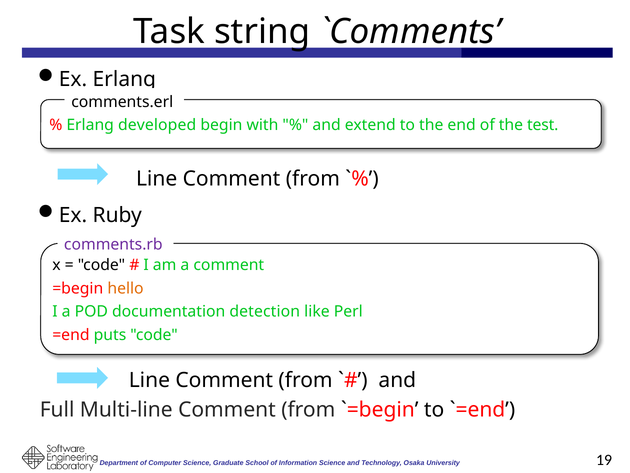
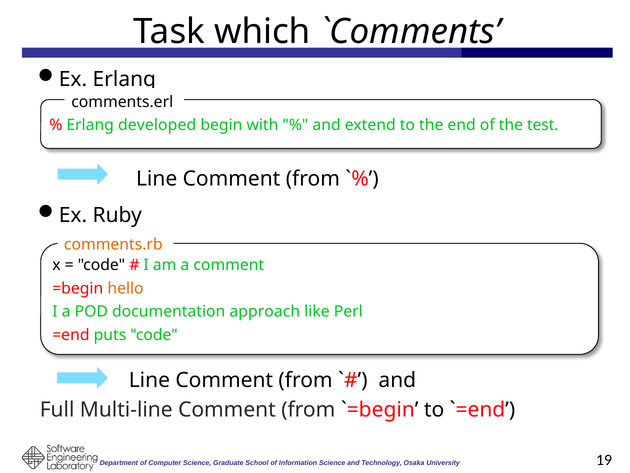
string: string -> which (262, 32)
comments.rb colour: purple -> orange (113, 244)
detection: detection -> approach (265, 311)
